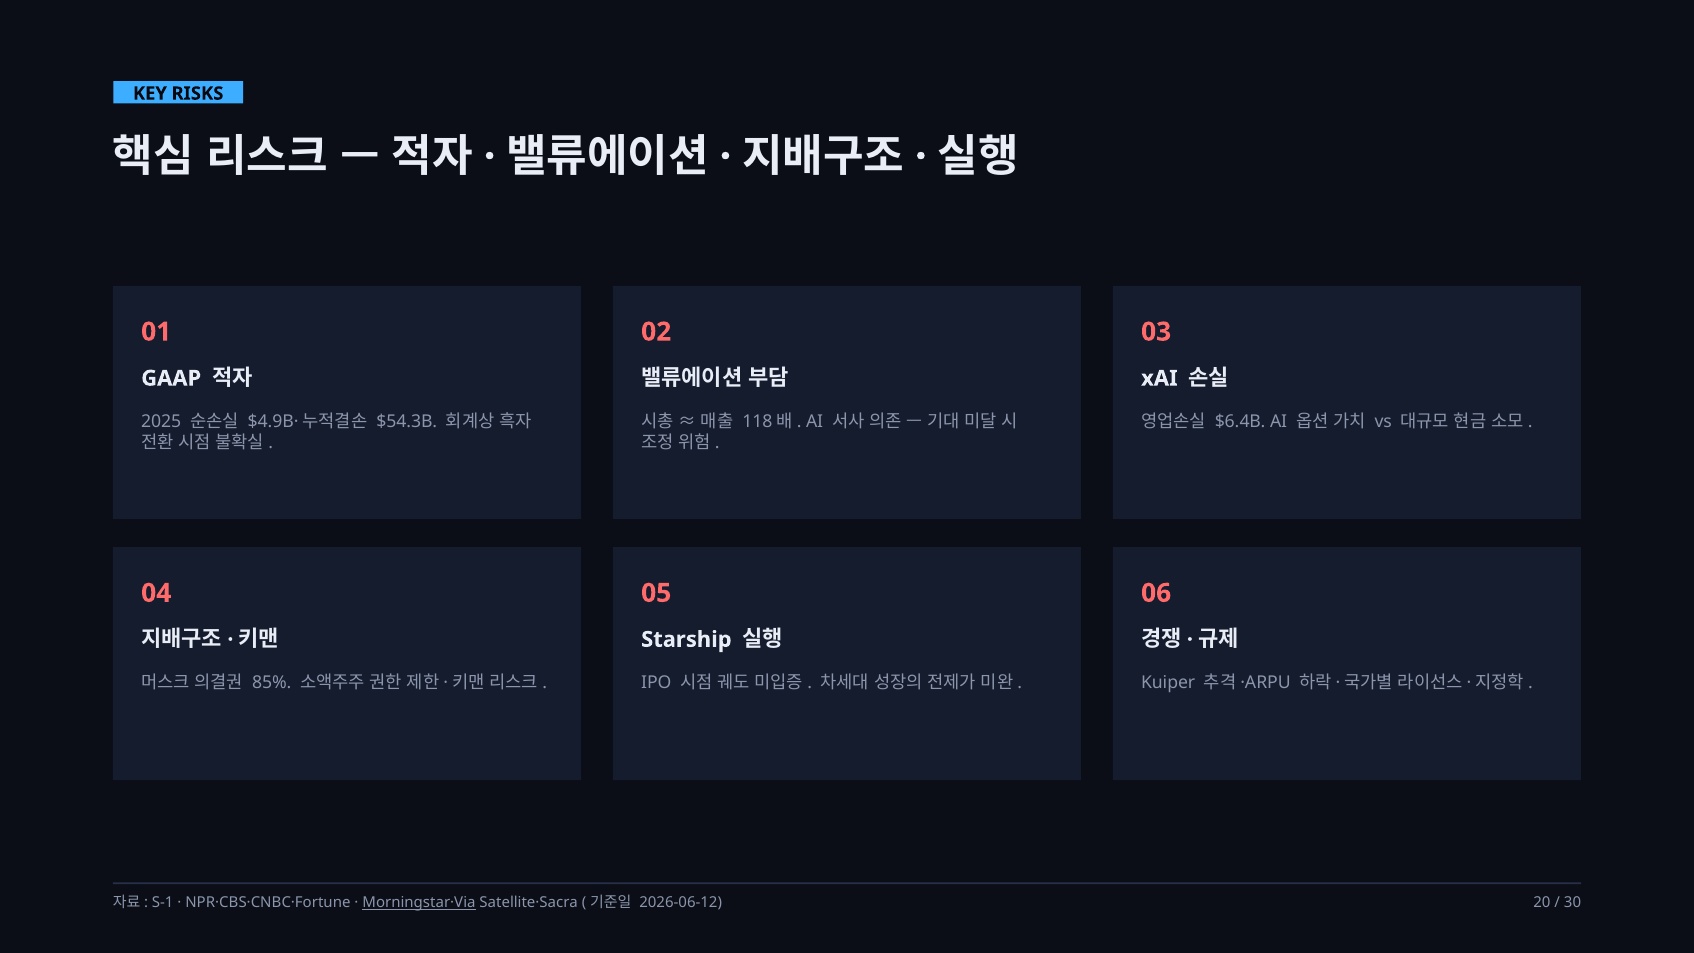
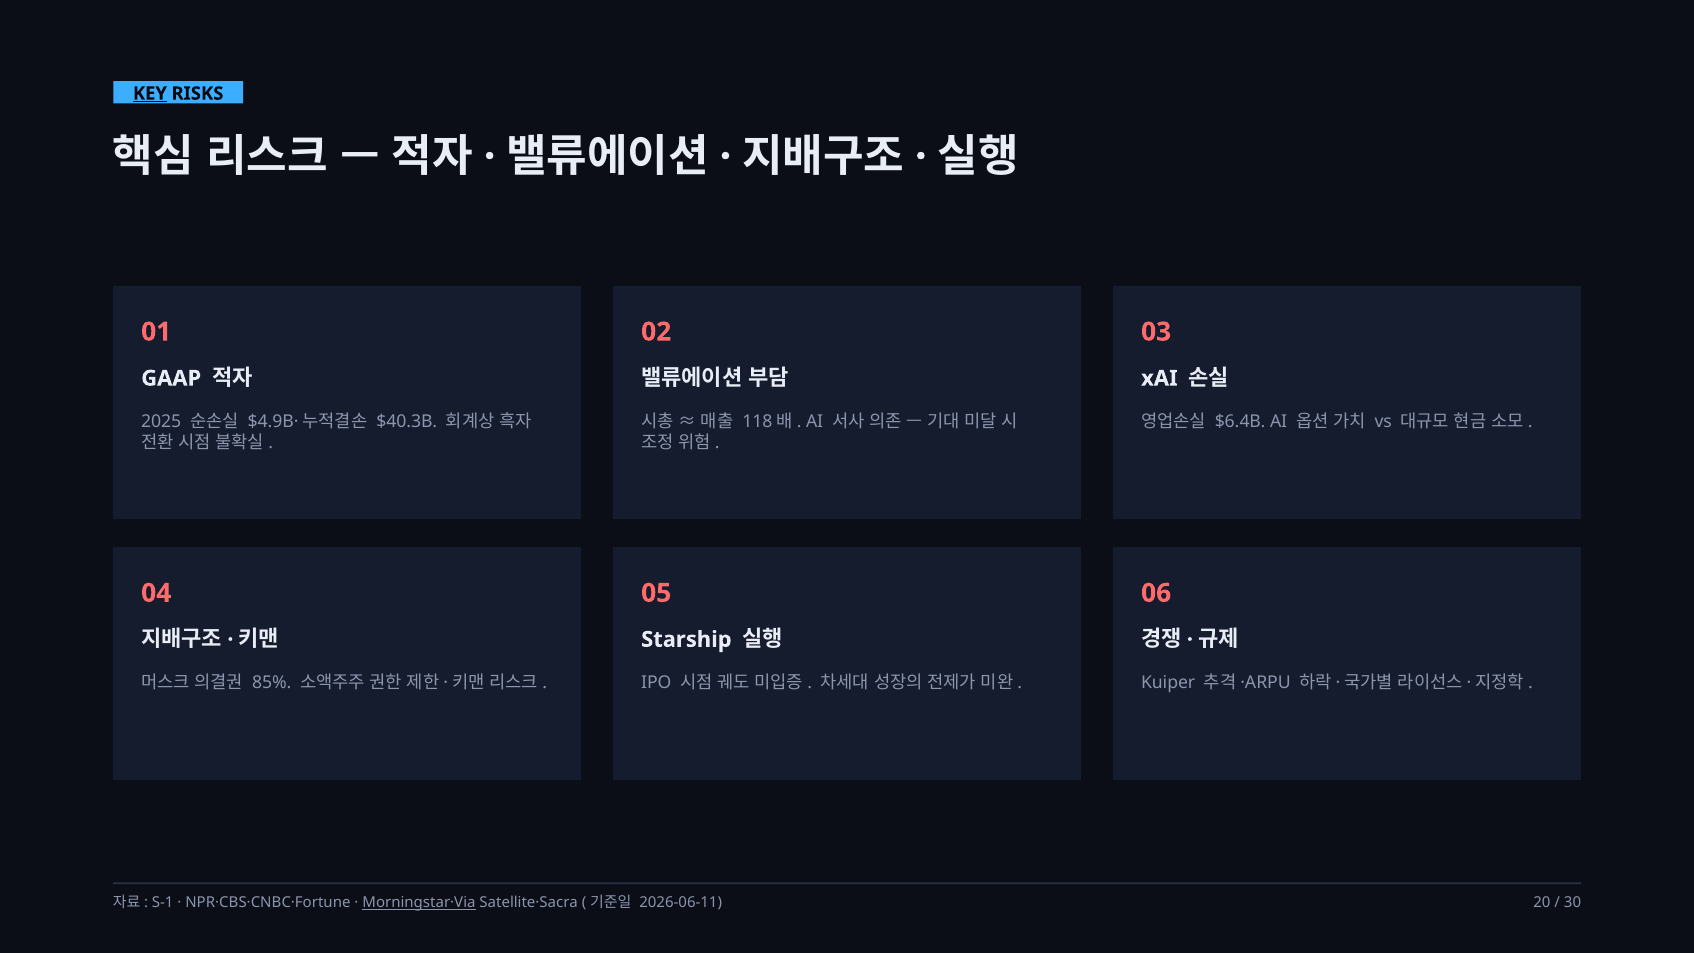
KEY underline: none -> present (150, 94)
$54.3B: $54.3B -> $40.3B (407, 421)
2026-06-12: 2026-06-12 -> 2026-06-11 (681, 903)
